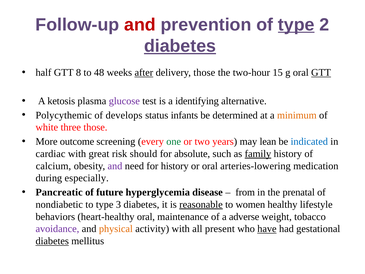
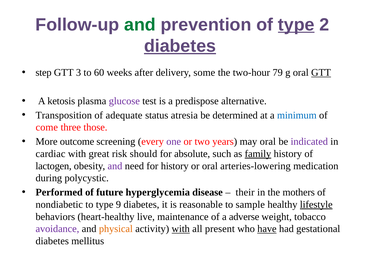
and colour: red -> green (140, 25)
half: half -> step (44, 72)
8: 8 -> 3 (78, 72)
48: 48 -> 60 (99, 72)
after underline: present -> none (144, 72)
delivery those: those -> some (204, 72)
15: 15 -> 79 (278, 72)
identifying: identifying -> predispose (197, 101)
Polycythemic: Polycythemic -> Transposition (64, 115)
develops: develops -> adequate (124, 115)
infants: infants -> atresia (184, 115)
minimum colour: orange -> blue (297, 115)
white: white -> come (47, 127)
one colour: green -> purple (174, 141)
may lean: lean -> oral (268, 141)
indicated colour: blue -> purple (309, 141)
calcium: calcium -> lactogen (54, 166)
especially: especially -> polycystic (87, 178)
Pancreatic: Pancreatic -> Performed (59, 192)
from: from -> their (245, 192)
prenatal: prenatal -> mothers (299, 192)
3: 3 -> 9 (118, 204)
reasonable underline: present -> none (201, 204)
women: women -> sample (250, 204)
lifestyle underline: none -> present (316, 204)
heart-healthy oral: oral -> live (146, 217)
with underline: none -> present (181, 229)
diabetes underline: present -> none (52, 241)
